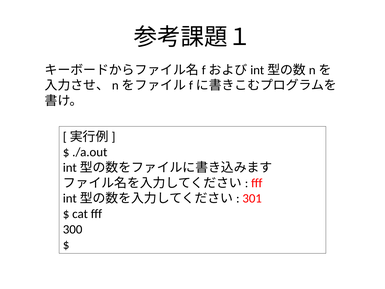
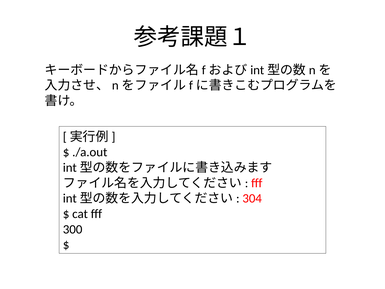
301: 301 -> 304 (252, 198)
